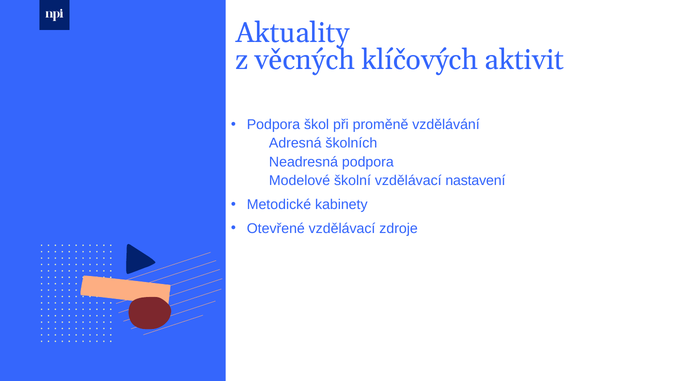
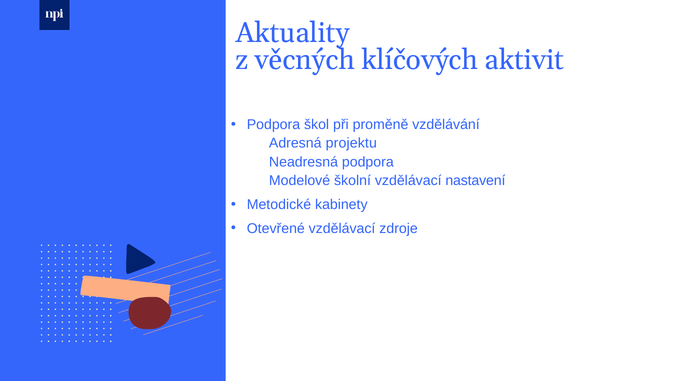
školních: školních -> projektu (351, 143)
